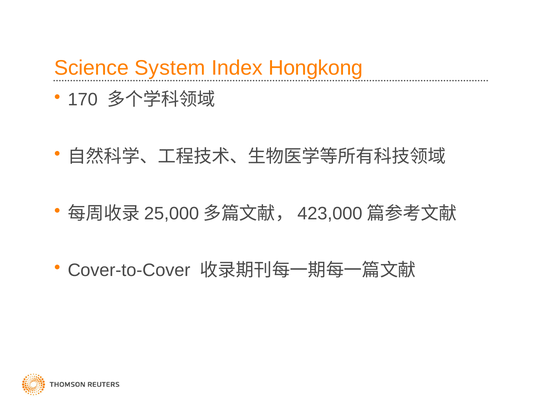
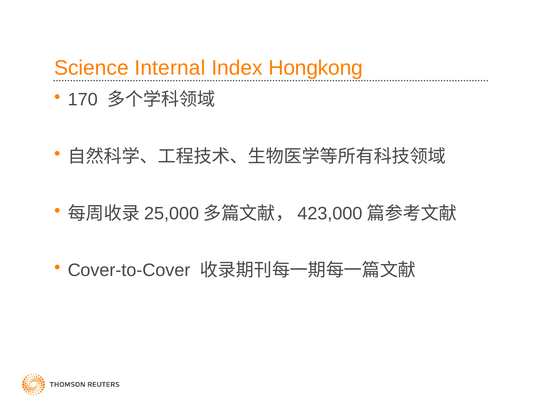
System: System -> Internal (170, 68)
